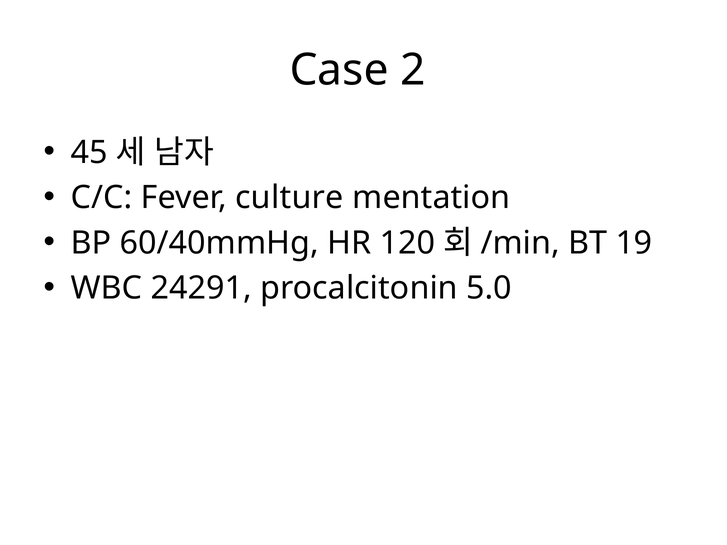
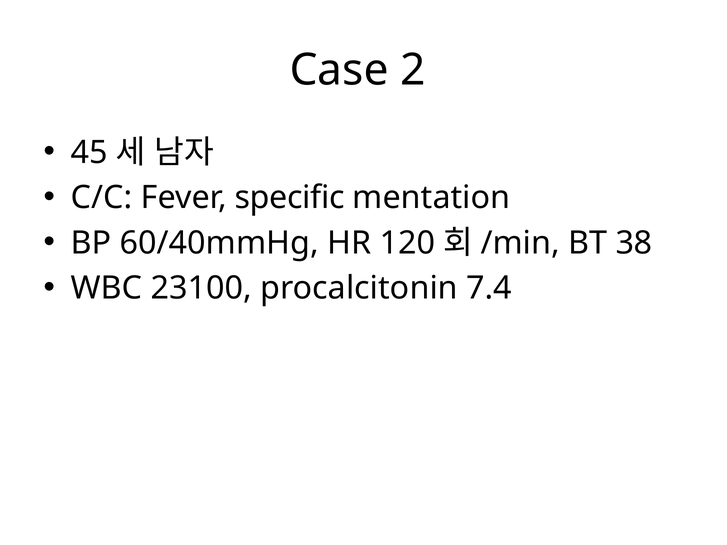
culture: culture -> specific (290, 198)
19: 19 -> 38 (634, 243)
24291: 24291 -> 23100 (201, 288)
5.0: 5.0 -> 7.4 (489, 288)
